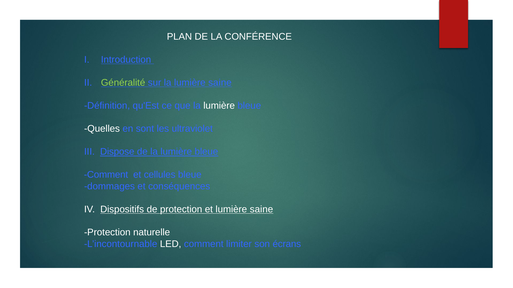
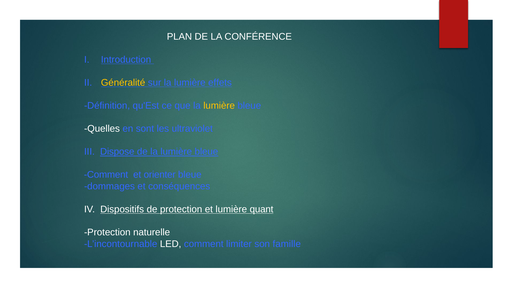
Généralité colour: light green -> yellow (123, 83)
la lumière saine: saine -> effets (220, 83)
lumière colour: white -> yellow (219, 106)
cellules: cellules -> orienter (160, 175)
et lumière saine: saine -> quant (262, 210)
écrans: écrans -> famille (287, 244)
